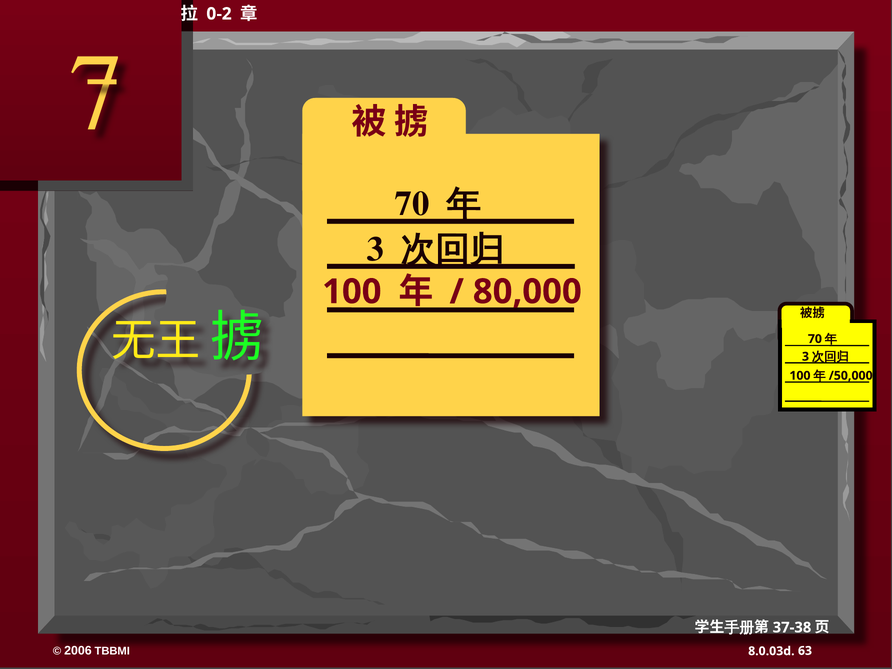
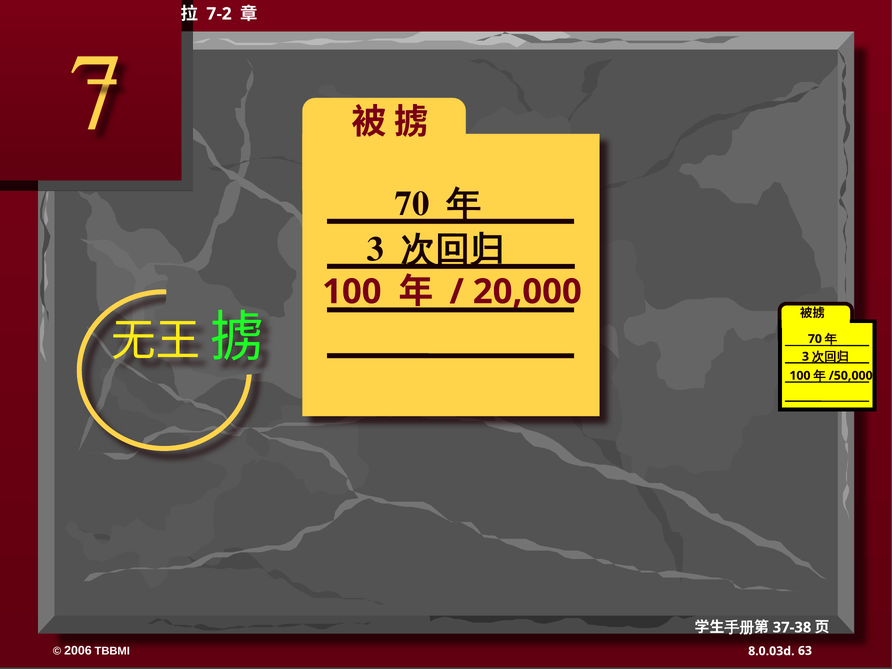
0-2: 0-2 -> 7-2 (219, 14)
80,000: 80,000 -> 20,000 (527, 292)
